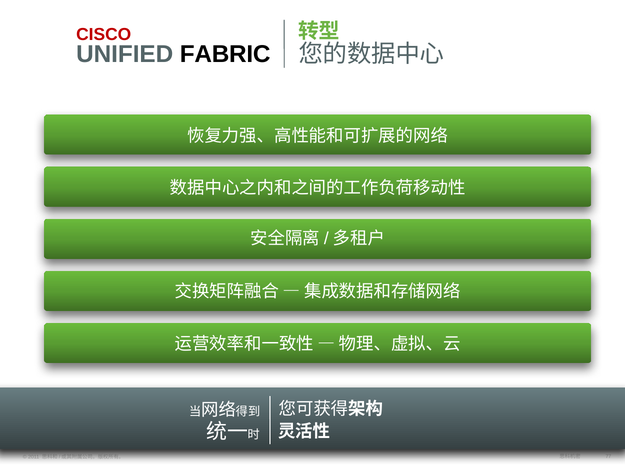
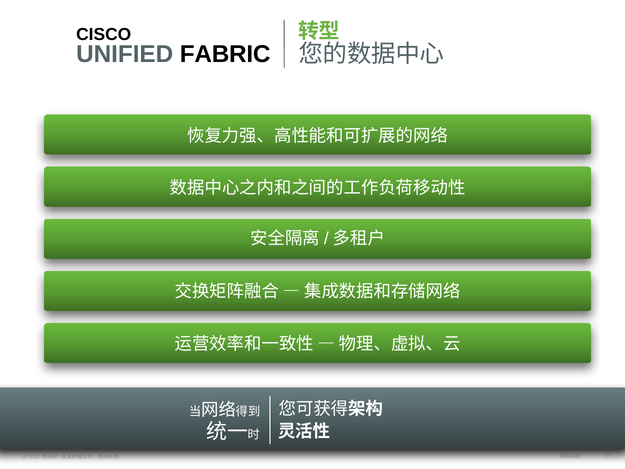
CISCO colour: red -> black (104, 34)
